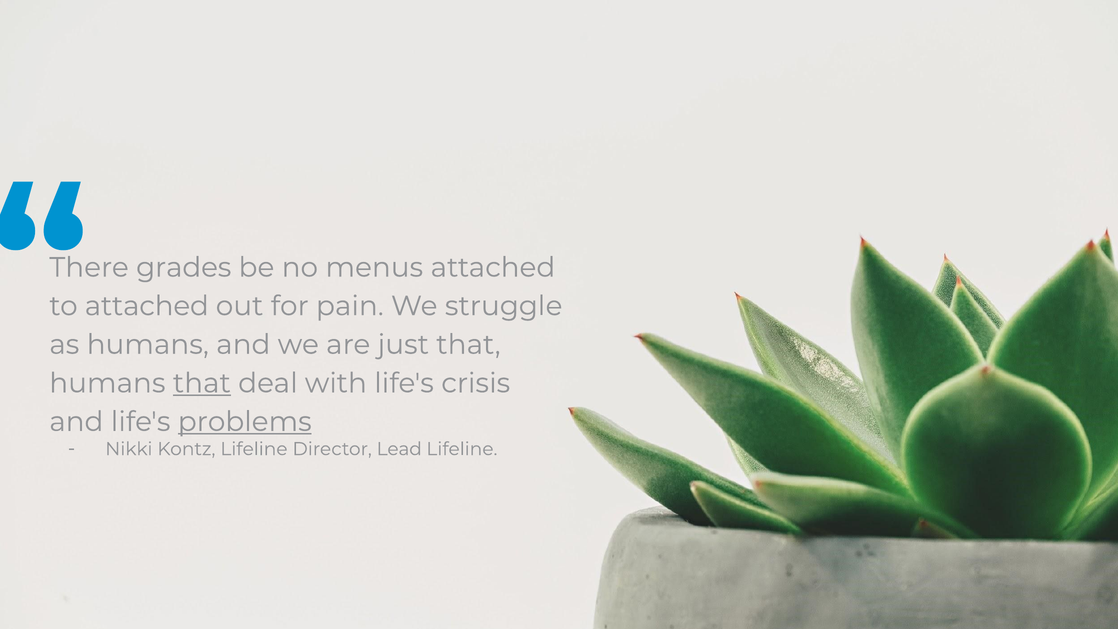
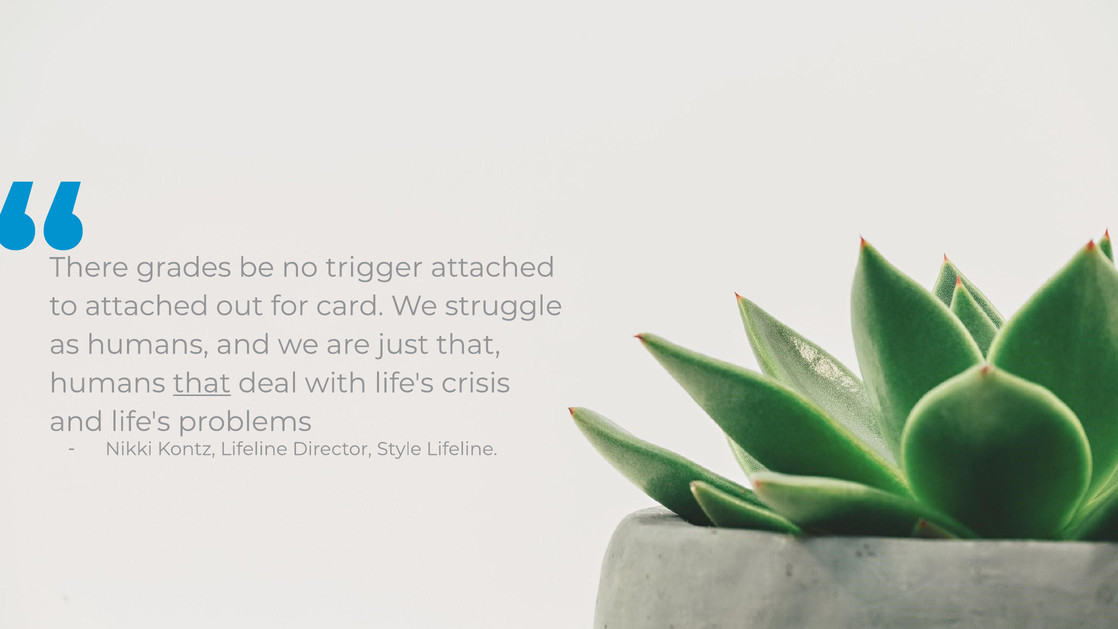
menus: menus -> trigger (374, 267)
pain: pain -> card (350, 306)
problems underline: present -> none (245, 422)
Lead: Lead -> Style (399, 449)
